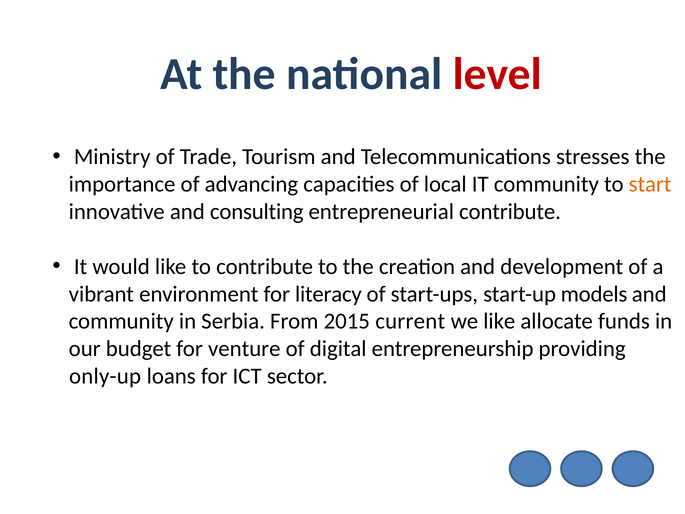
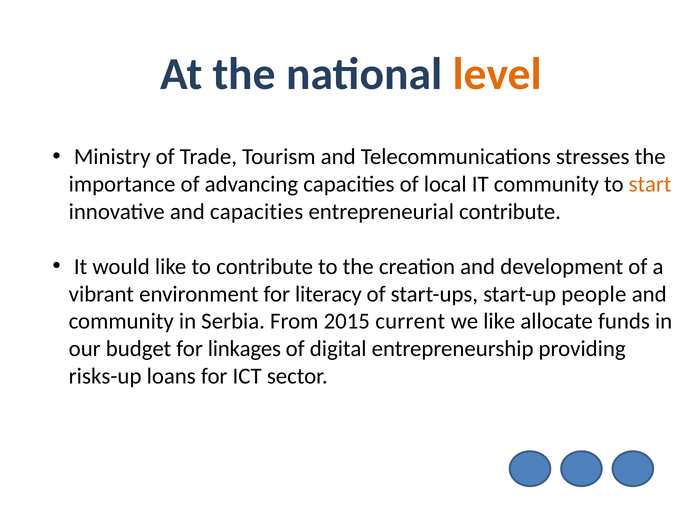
level colour: red -> orange (497, 74)
and consulting: consulting -> capacities (257, 212)
models: models -> people (594, 294)
venture: venture -> linkages (244, 349)
only-up: only-up -> risks-up (105, 376)
